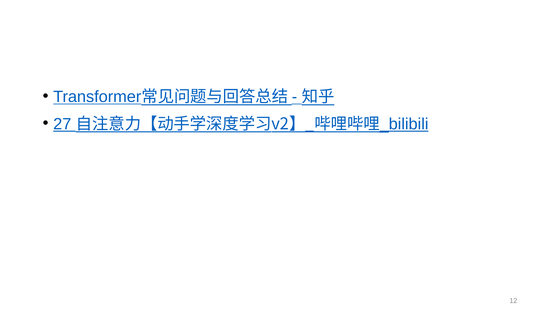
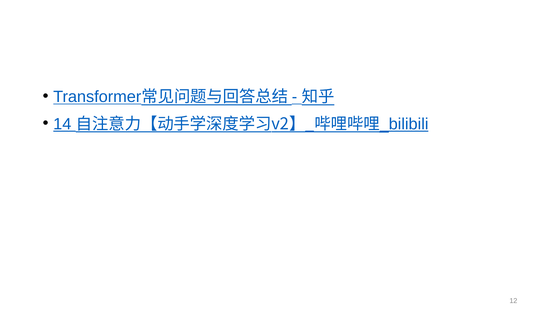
27: 27 -> 14 (62, 124)
